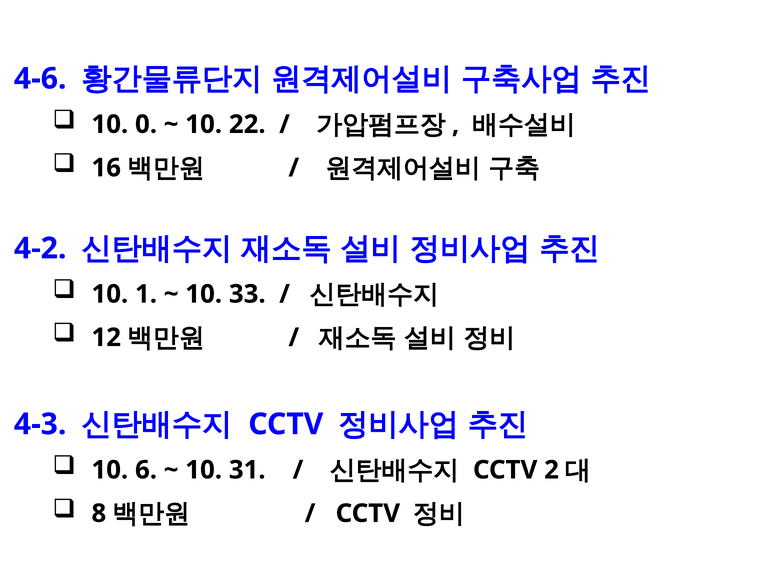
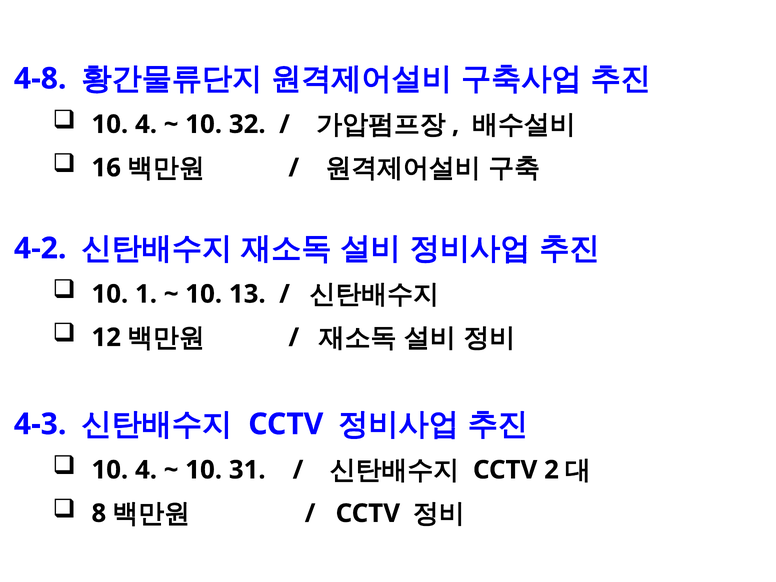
4-6: 4-6 -> 4-8 (40, 79)
0: 0 -> 4 (146, 124)
22: 22 -> 32 (247, 124)
33: 33 -> 13 (247, 294)
6: 6 -> 4 (146, 470)
